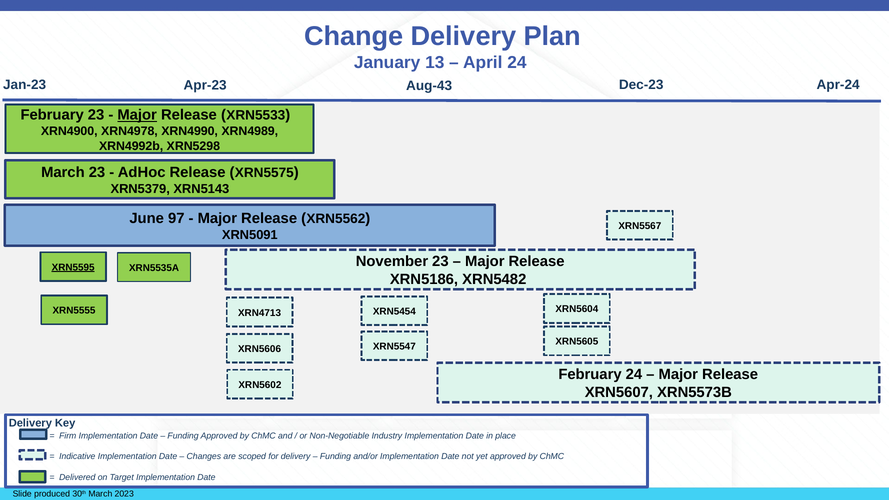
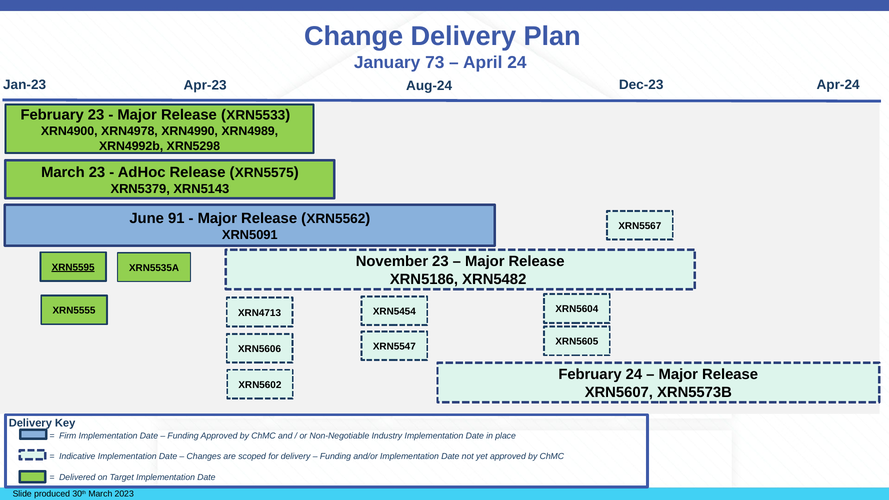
13: 13 -> 73 (435, 62)
Aug-43: Aug-43 -> Aug-24 (429, 86)
Major underline: present -> none (137, 115)
97: 97 -> 91 (176, 218)
